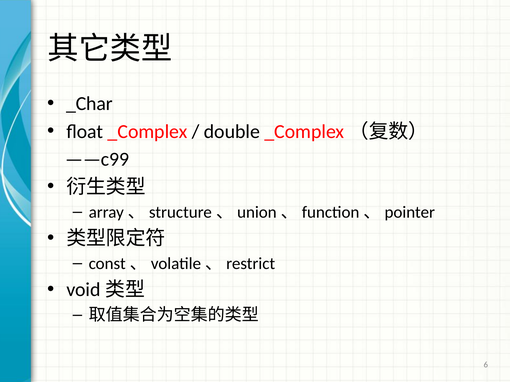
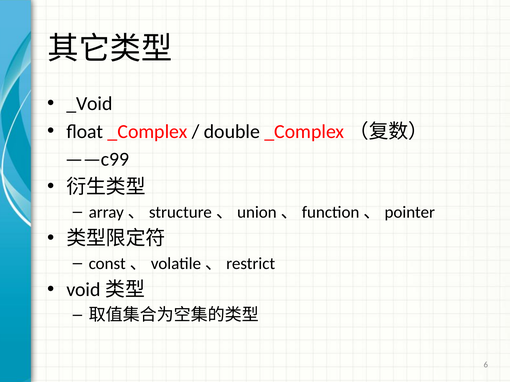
_Char: _Char -> _Void (89, 104)
